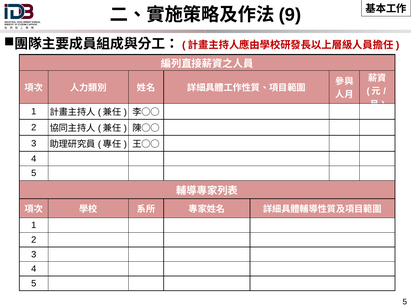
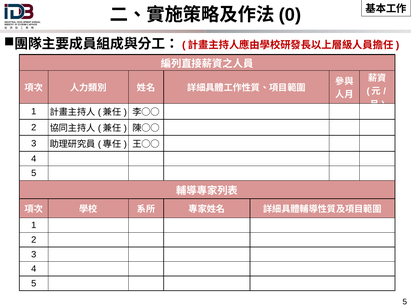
9: 9 -> 0 (290, 15)
